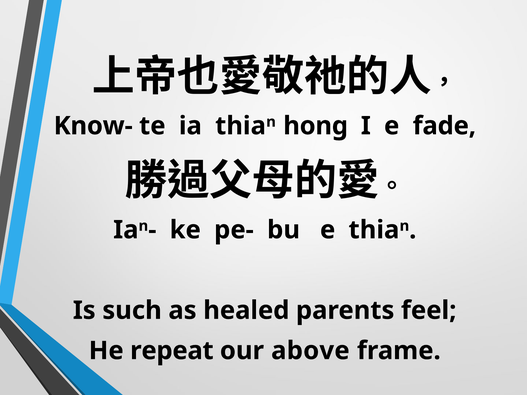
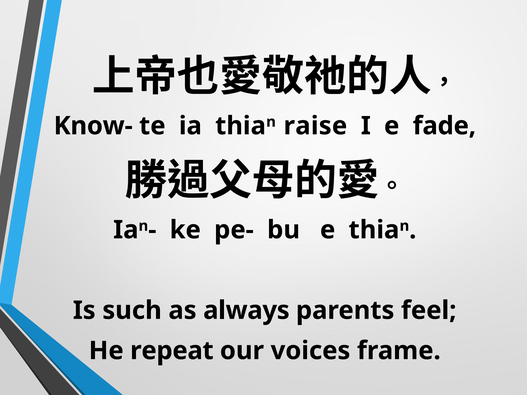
hong: hong -> raise (315, 126)
healed: healed -> always (246, 311)
above: above -> voices (311, 351)
